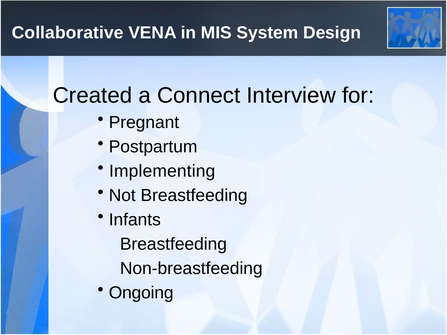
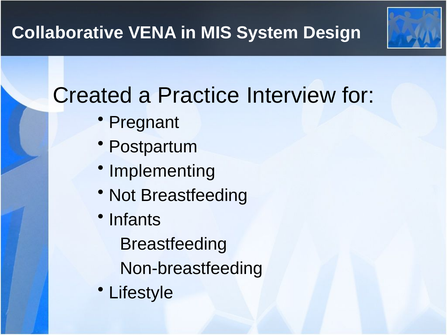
Connect: Connect -> Practice (199, 95)
Ongoing: Ongoing -> Lifestyle (141, 293)
